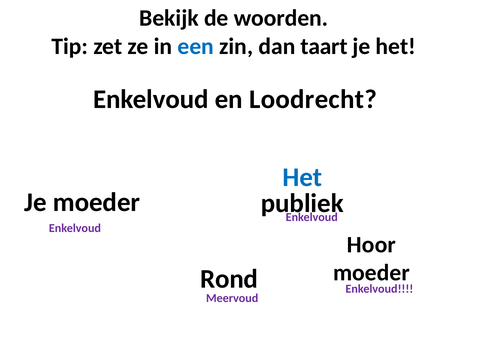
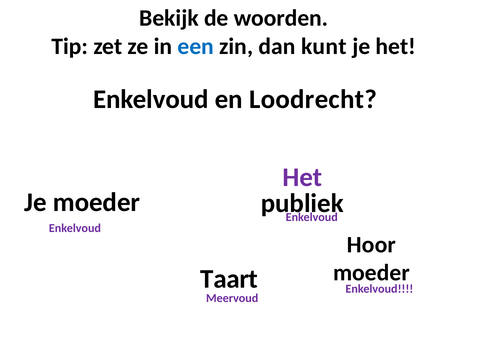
taart: taart -> kunt (324, 47)
Het colour: blue -> purple (302, 178)
Rond: Rond -> Taart (229, 279)
